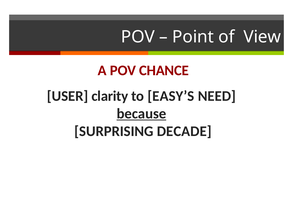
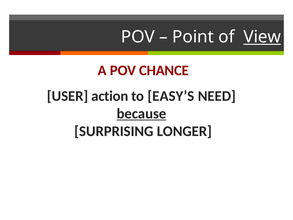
View underline: none -> present (262, 37)
clarity: clarity -> action (110, 96)
DECADE: DECADE -> LONGER (184, 131)
